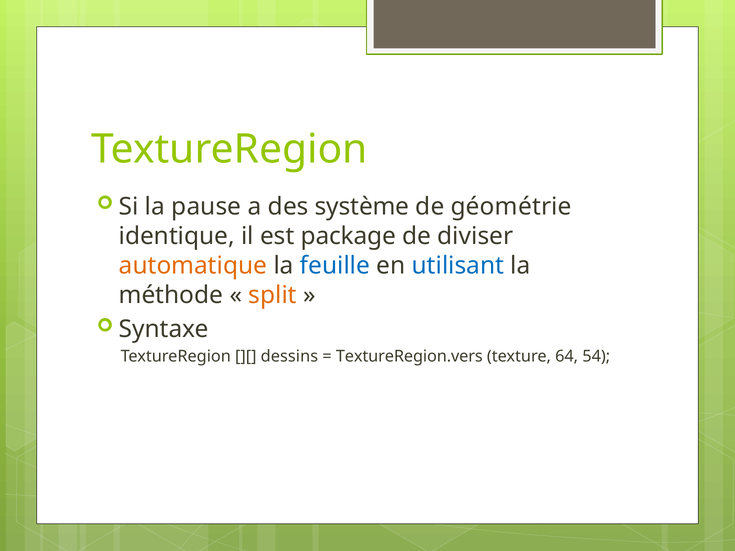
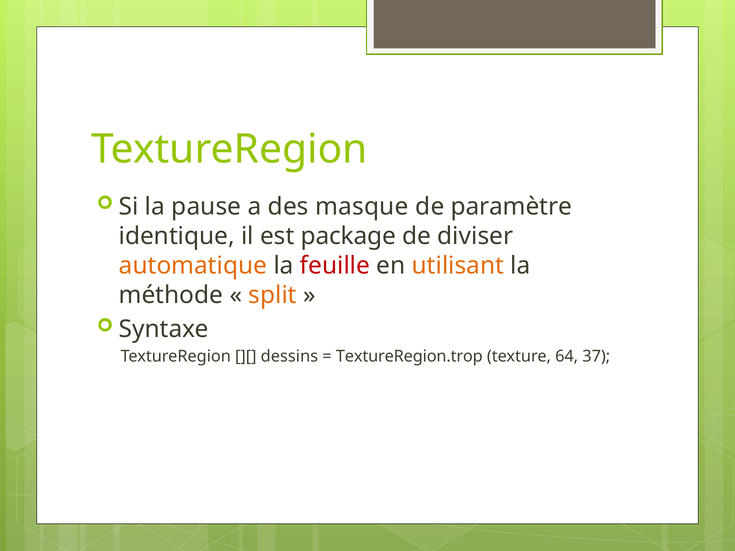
système: système -> masque (362, 207)
géométrie: géométrie -> paramètre (511, 207)
feuille colour: blue -> red (335, 266)
utilisant colour: blue -> orange (458, 266)
TextureRegion.vers: TextureRegion.vers -> TextureRegion.trop (409, 357)
54: 54 -> 37 (596, 357)
